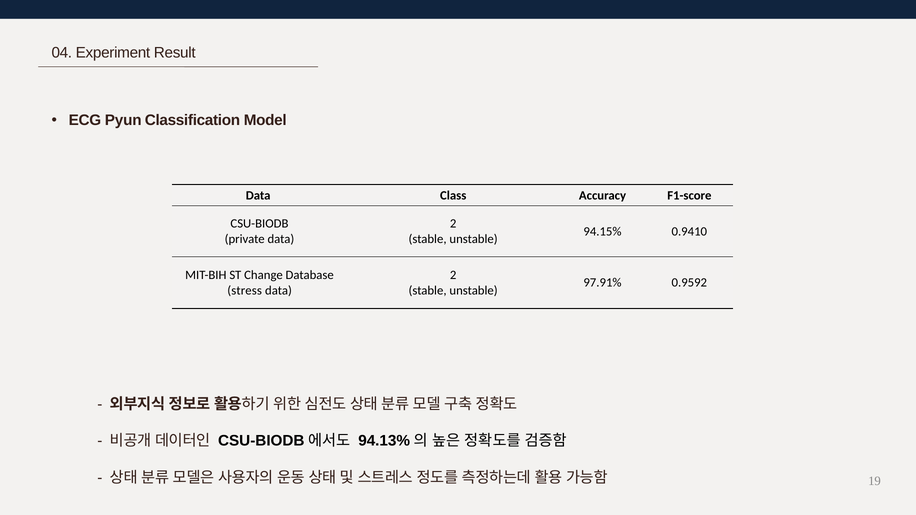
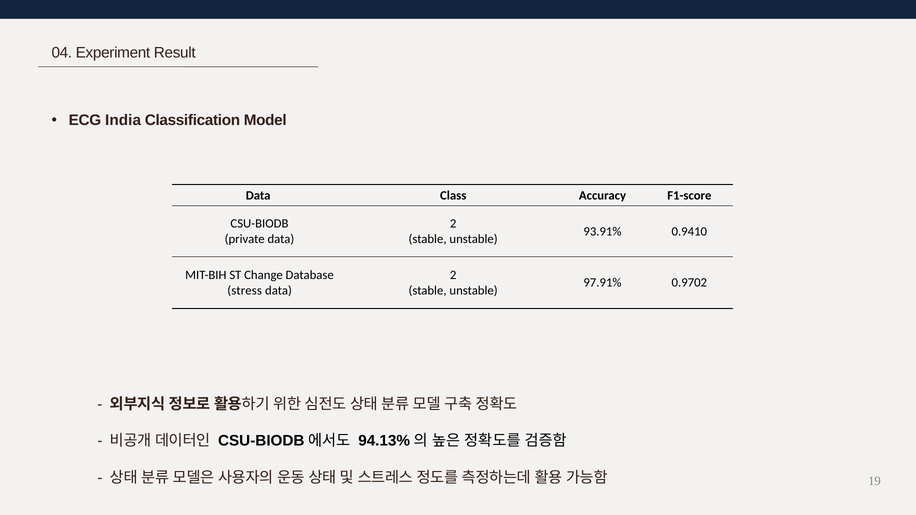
Pyun: Pyun -> India (123, 121)
94.15%: 94.15% -> 93.91% (602, 232)
0.9592: 0.9592 -> 0.9702 (689, 283)
